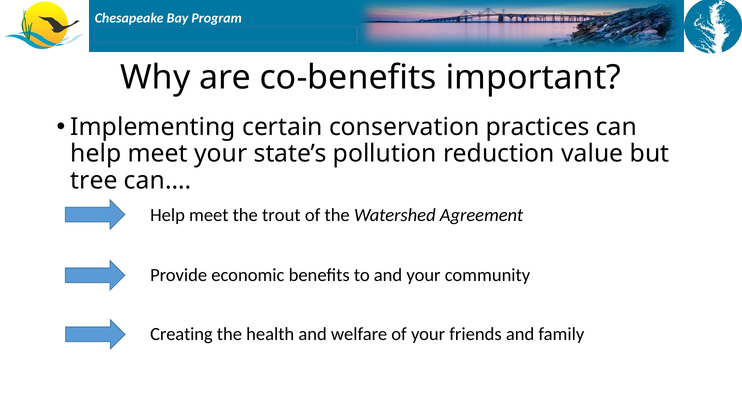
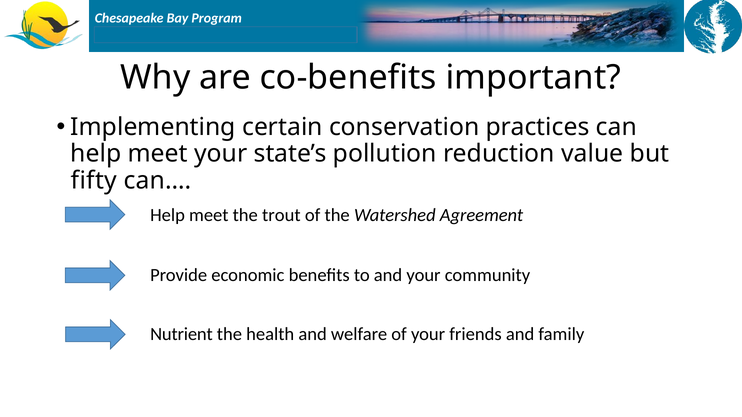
tree: tree -> fifty (94, 181)
Creating: Creating -> Nutrient (181, 334)
